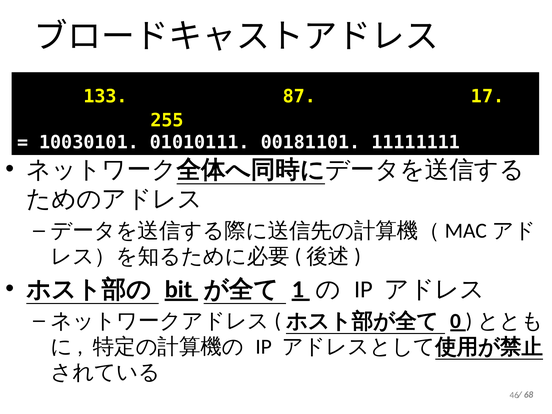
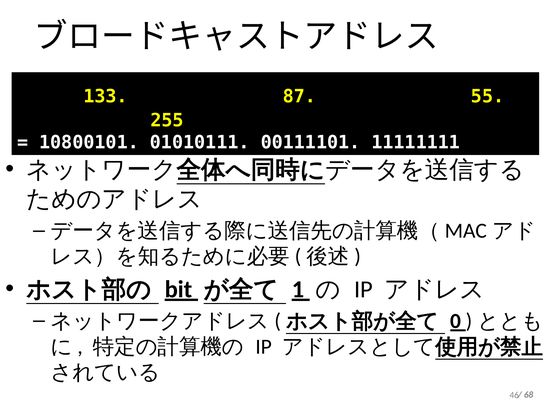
17: 17 -> 55 (488, 96)
10030101: 10030101 -> 10800101 (89, 142)
00181101: 00181101 -> 00111101 (311, 142)
